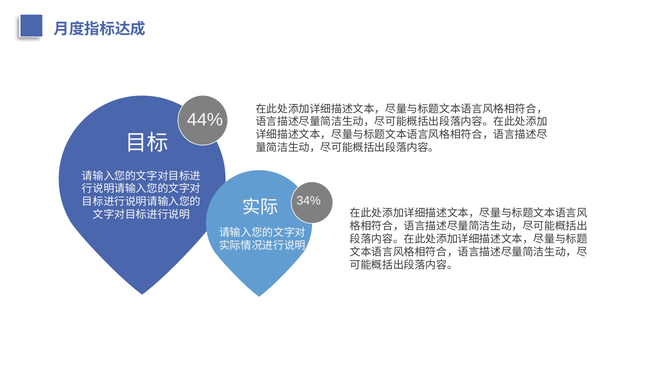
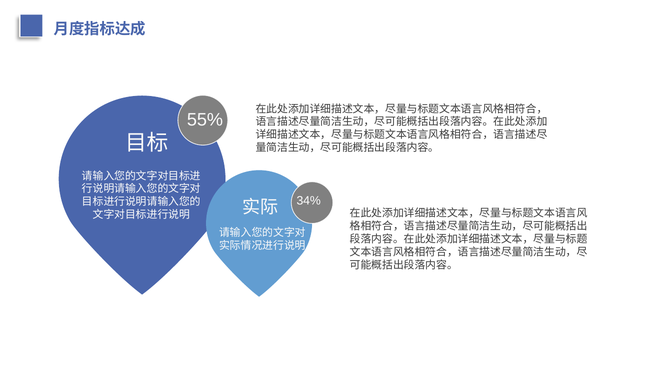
44%: 44% -> 55% (205, 120)
